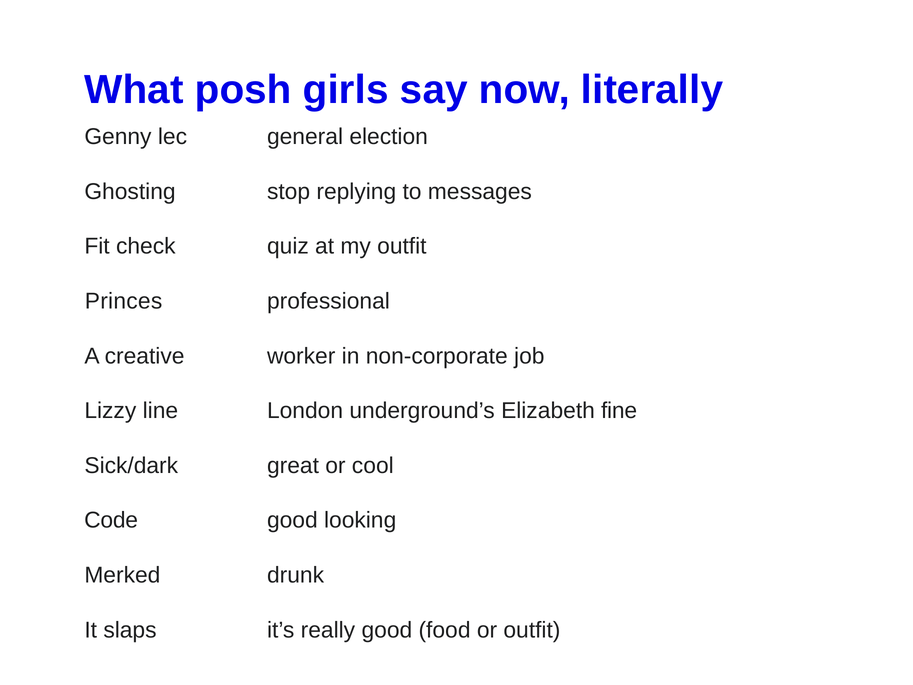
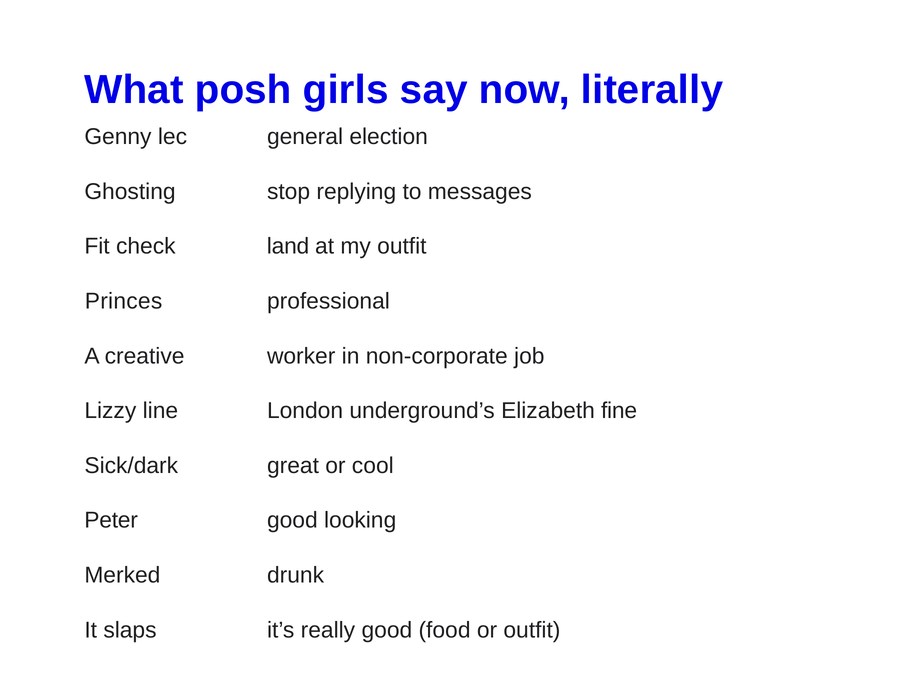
quiz: quiz -> land (288, 246)
Code: Code -> Peter (111, 520)
